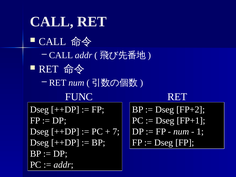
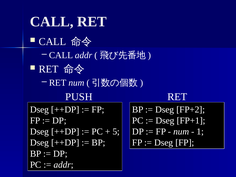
FUNC: FUNC -> PUSH (79, 97)
7: 7 -> 5 (116, 132)
